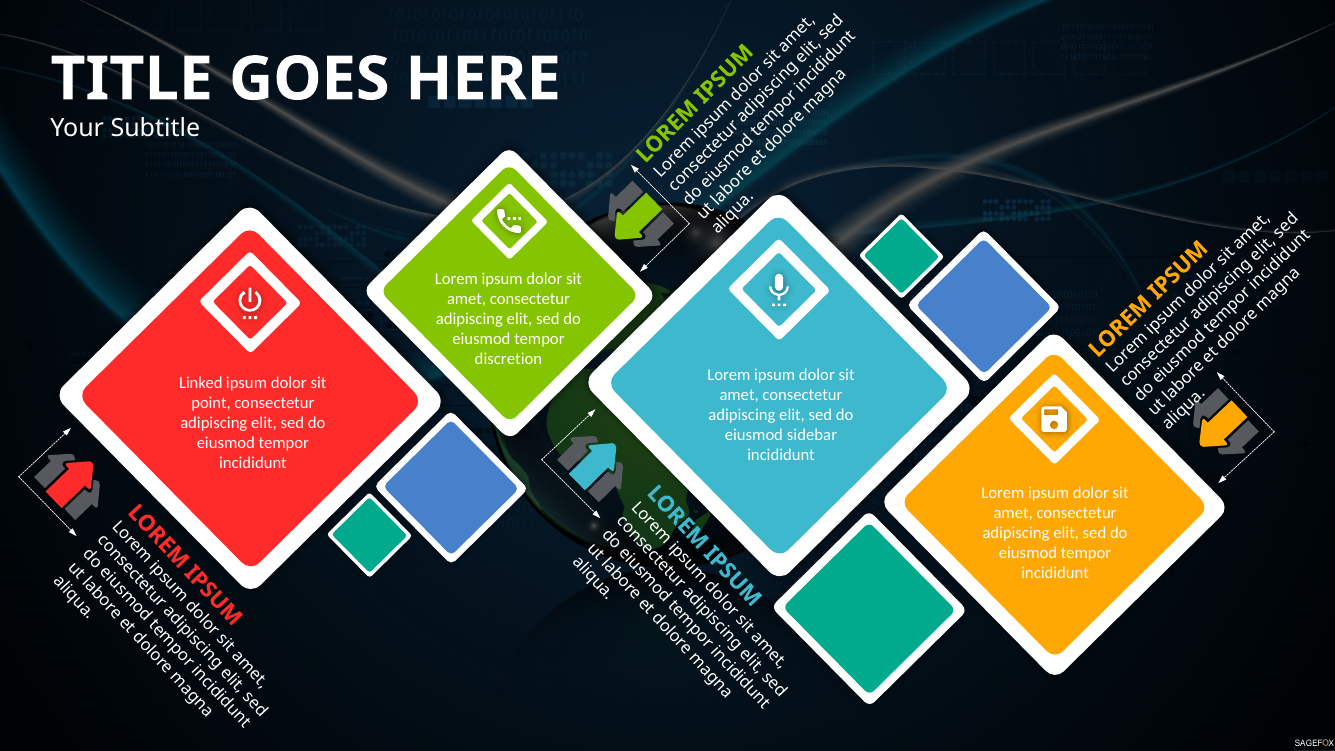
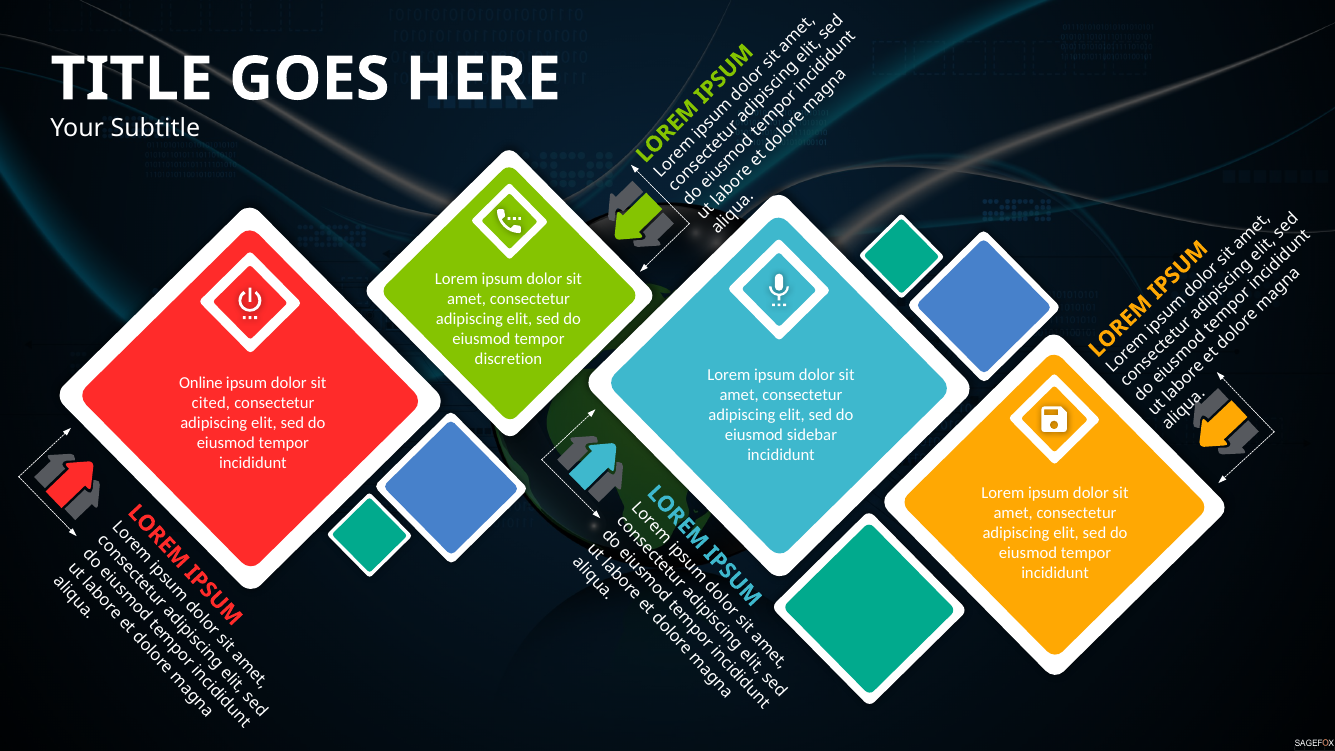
Linked: Linked -> Online (201, 383)
point: point -> cited (211, 403)
